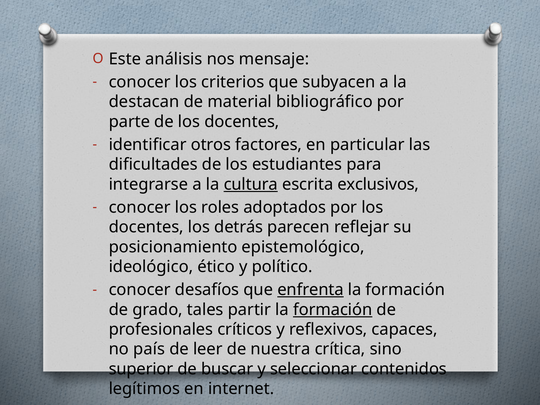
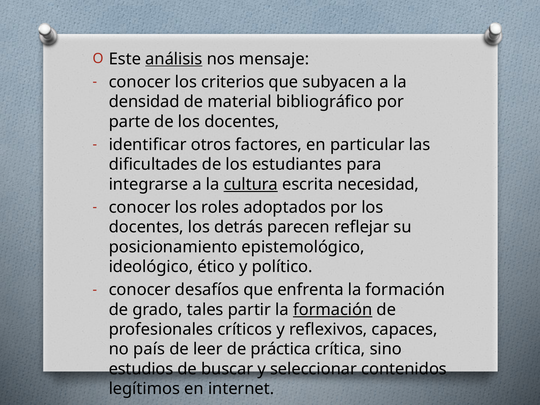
análisis underline: none -> present (174, 59)
destacan: destacan -> densidad (144, 102)
exclusivos: exclusivos -> necesidad (378, 184)
enfrenta underline: present -> none (311, 290)
nuestra: nuestra -> práctica (281, 349)
superior: superior -> estudios (141, 369)
